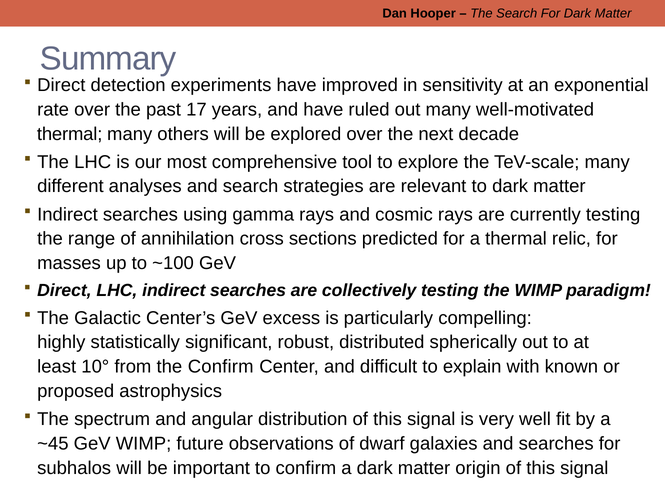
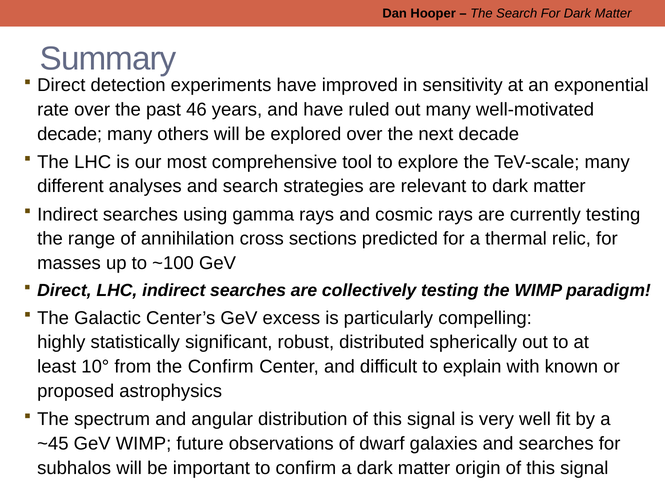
17: 17 -> 46 (196, 109)
thermal: thermal -> decade (70, 134)
